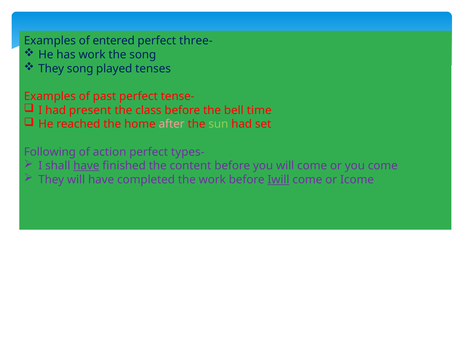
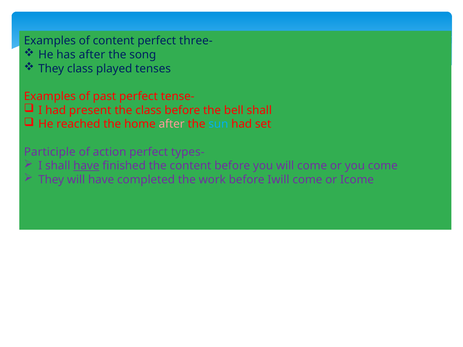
of entered: entered -> content (114, 41)
has work: work -> after (92, 55)
They song: song -> class (80, 69)
bell time: time -> shall (259, 110)
sun colour: light green -> light blue (218, 124)
Following: Following -> Participle (50, 152)
Iwill underline: present -> none (278, 180)
